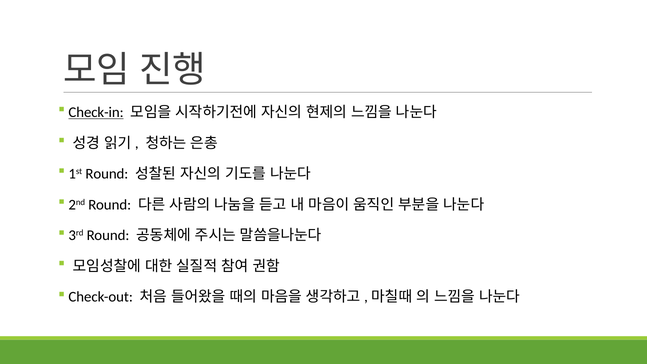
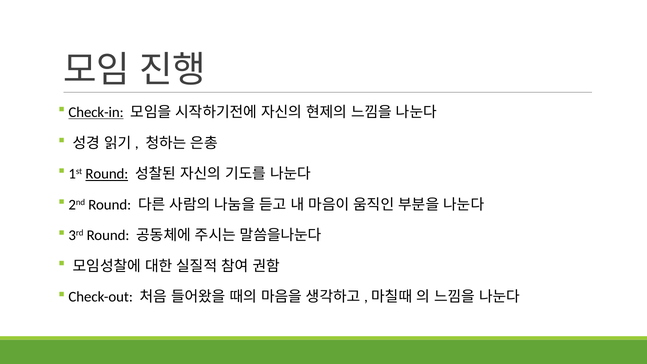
Round underline: none -> present (107, 174)
